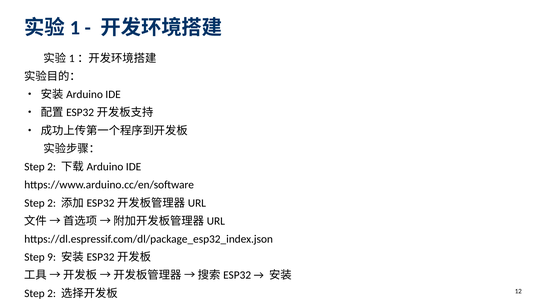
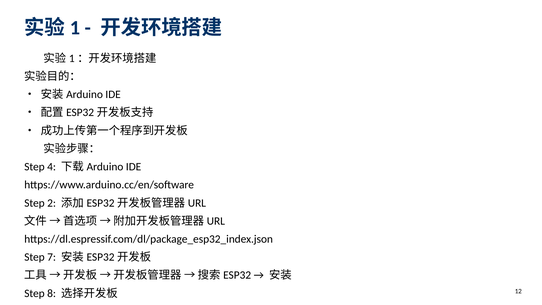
2: 2 -> 4 (52, 167)
9: 9 -> 7 (52, 257)
2: 2 -> 8 (52, 293)
